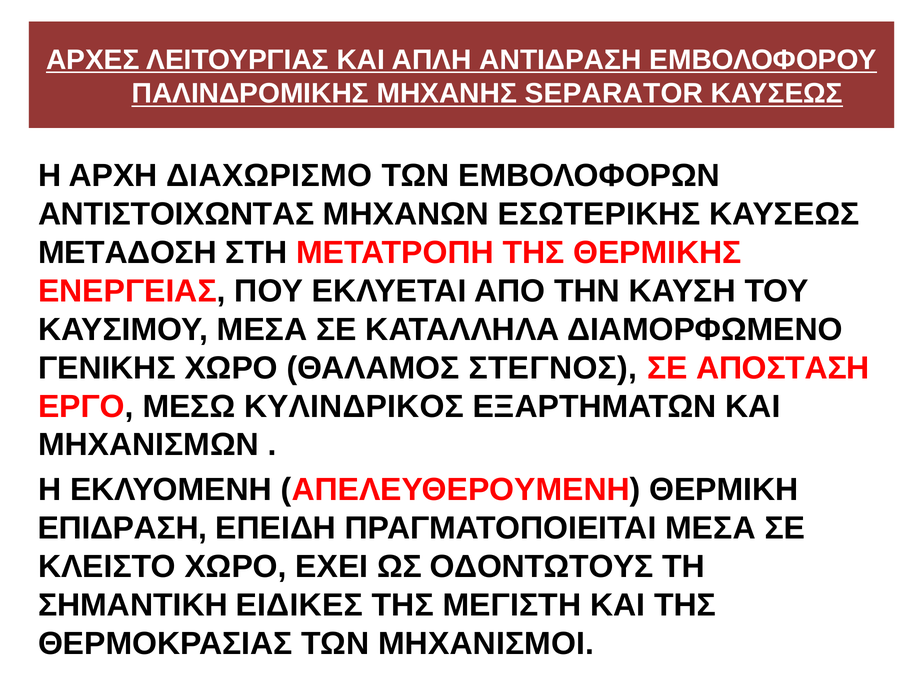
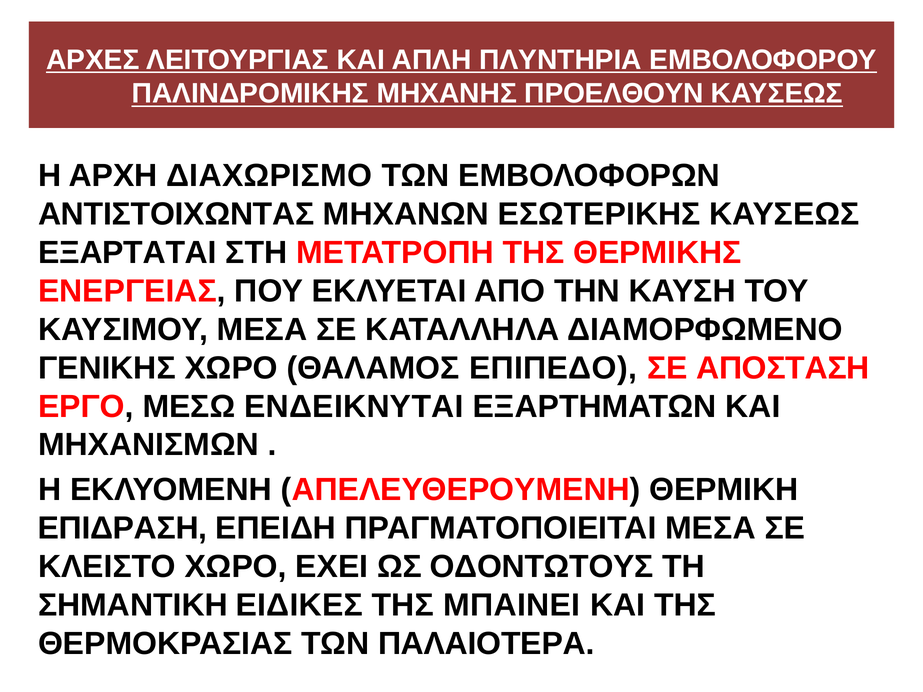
ΑΝΤΙΔΡΑΣΗ: ΑΝΤΙΔΡΑΣΗ -> ΠΛΥΝΤΗΡΙΑ (560, 60)
SEPARATOR: SEPARATOR -> ΠΡΟΕΛΘΟΥΝ (614, 94)
ΜΕΤΑΔΟΣΗ: ΜΕΤΑΔΟΣΗ -> ΕΞΑΡΤΑΤΑΙ (127, 253)
ΣΤΕΓΝΟΣ: ΣΤΕΓΝΟΣ -> ΕΠΙΠΕΔΟ (553, 368)
ΚΥΛΙΝΔΡΙΚΟΣ: ΚΥΛΙΝΔΡΙΚΟΣ -> ΕΝΔΕΙΚΝΥΤΑΙ (354, 407)
ΜΕΓΙΣΤΗ: ΜΕΓΙΣΤΗ -> ΜΠΑΙΝΕΙ (512, 605)
ΜΗΧΑΝΙΣΜΟΙ: ΜΗΧΑΝΙΣΜΟΙ -> ΠΑΛΑΙΟΤΕΡΑ (486, 644)
